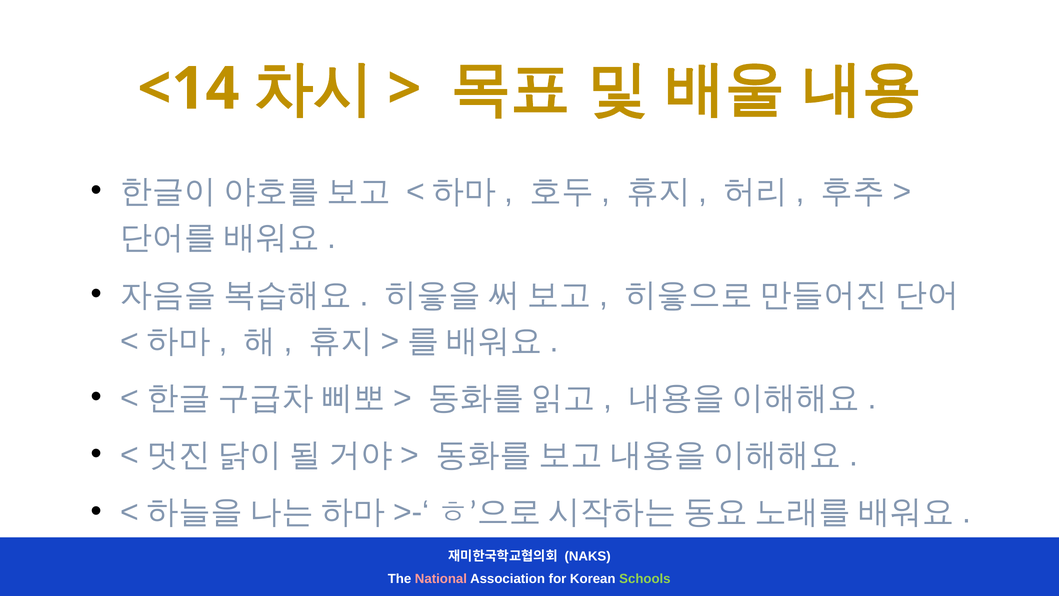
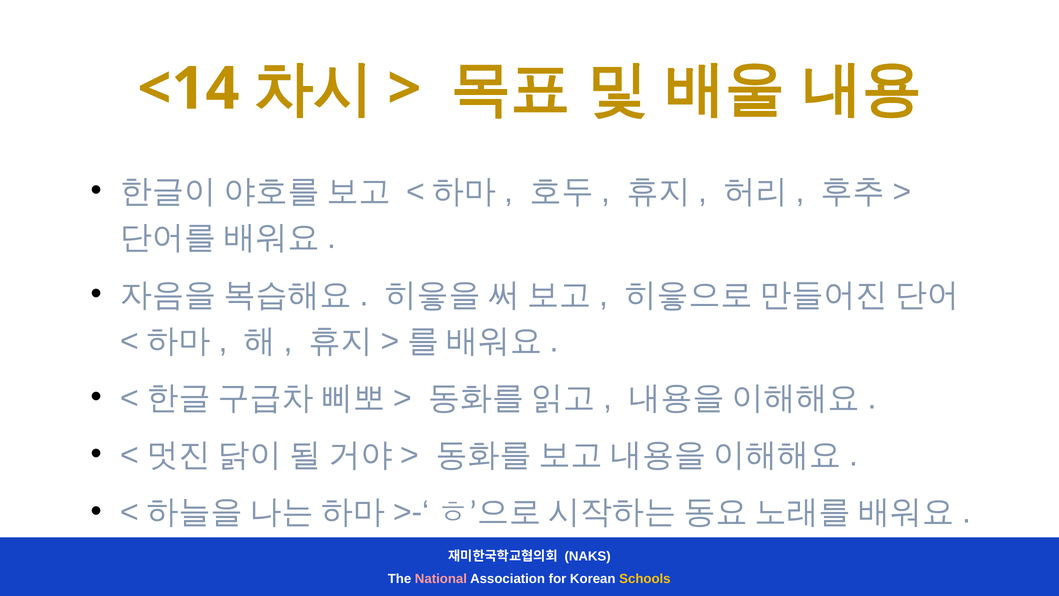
Schools colour: light green -> yellow (645, 579)
